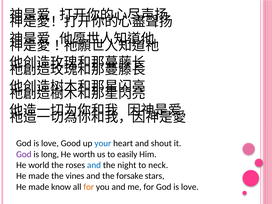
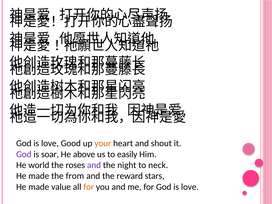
your colour: blue -> orange (103, 143)
long: long -> soar (50, 154)
worth: worth -> above (84, 154)
and colour: blue -> purple (94, 165)
vines: vines -> from (75, 176)
forsake: forsake -> reward (130, 176)
know: know -> value (61, 187)
